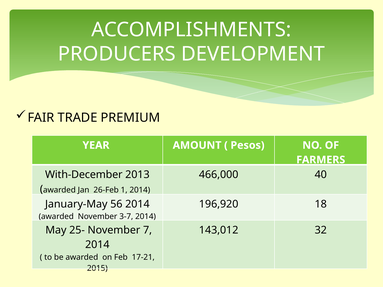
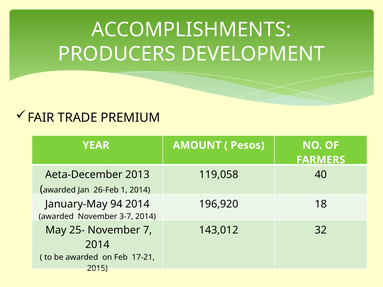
With-December: With-December -> Aeta-December (84, 175)
466,000: 466,000 -> 119,058 (219, 175)
56: 56 -> 94 (116, 204)
